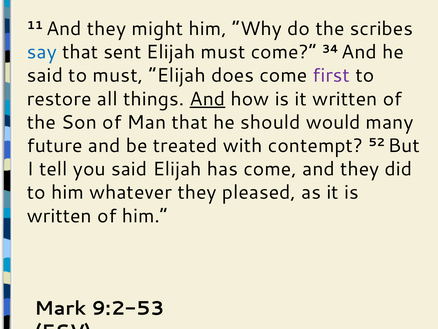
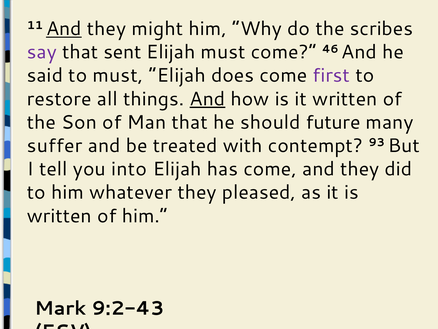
And underline: none -> present (64, 29)
say colour: blue -> purple (42, 52)
34: 34 -> 46 (330, 49)
would: would -> future (333, 122)
future: future -> suffer (55, 146)
52: 52 -> 93 (377, 142)
you said: said -> into (129, 169)
9:2-53: 9:2-53 -> 9:2-43 (128, 308)
